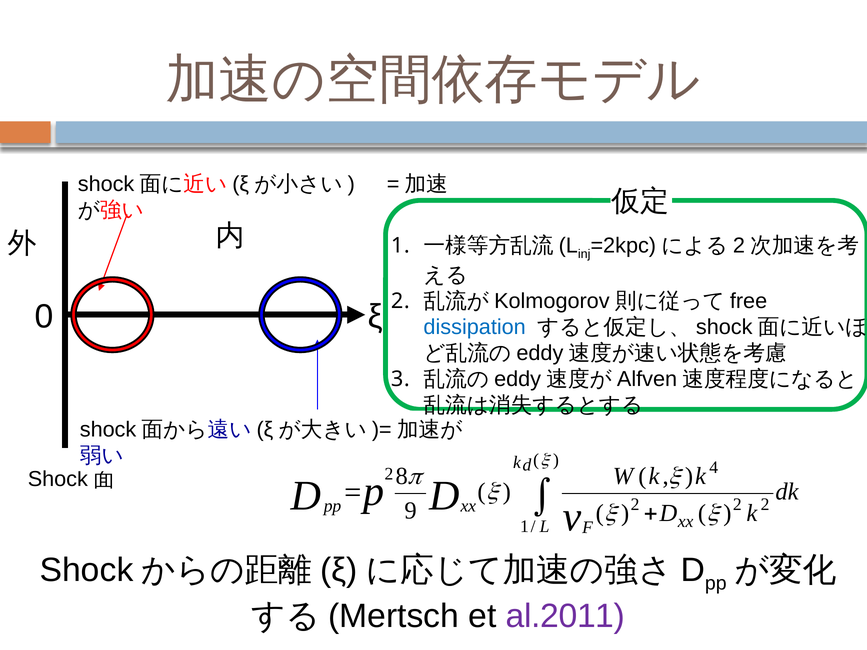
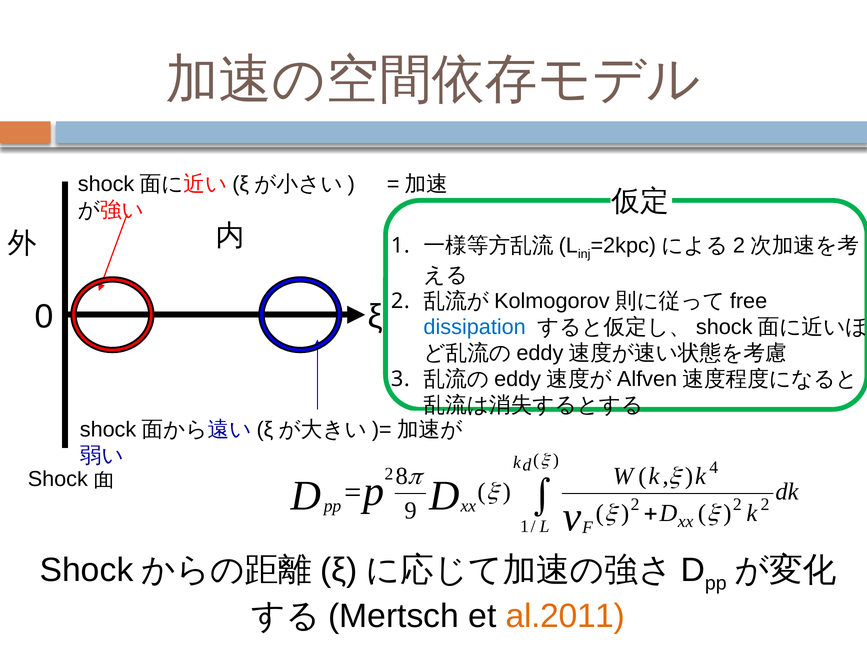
al.2011 colour: purple -> orange (565, 616)
